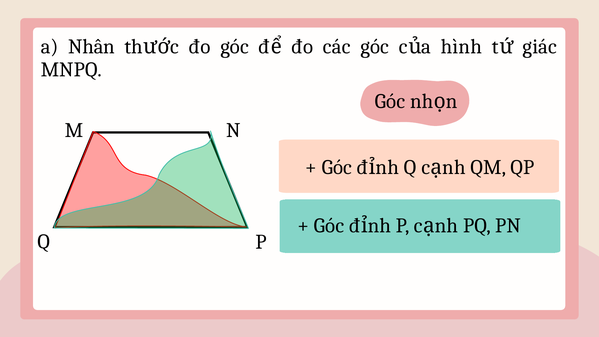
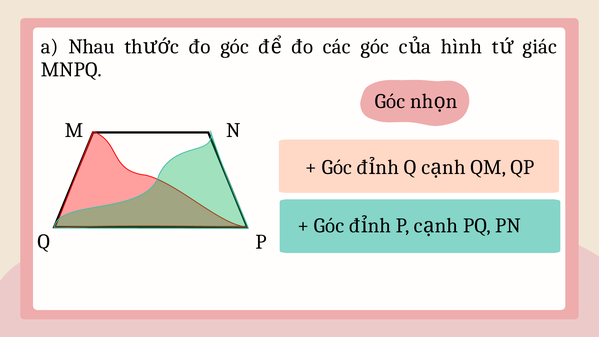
Nhân: Nhân -> Nhau (92, 47)
